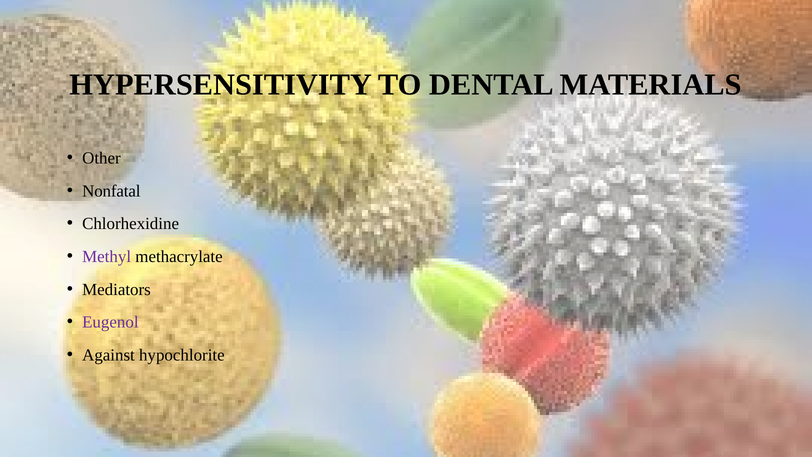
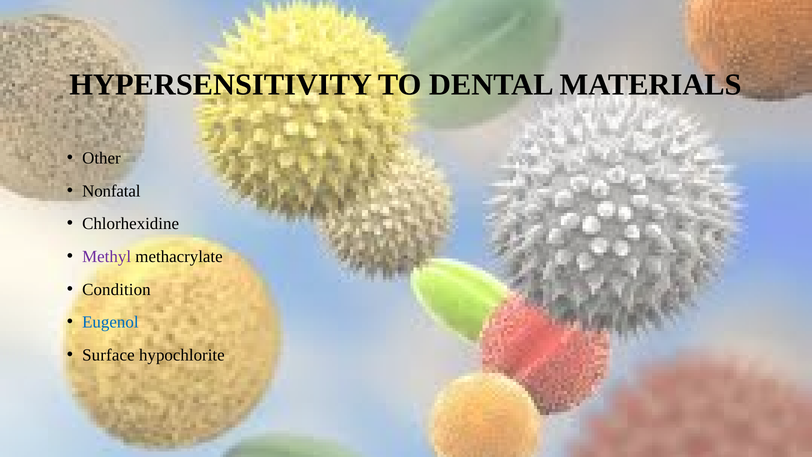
Mediators: Mediators -> Condition (116, 289)
Eugenol colour: purple -> blue (110, 322)
Against: Against -> Surface (108, 355)
